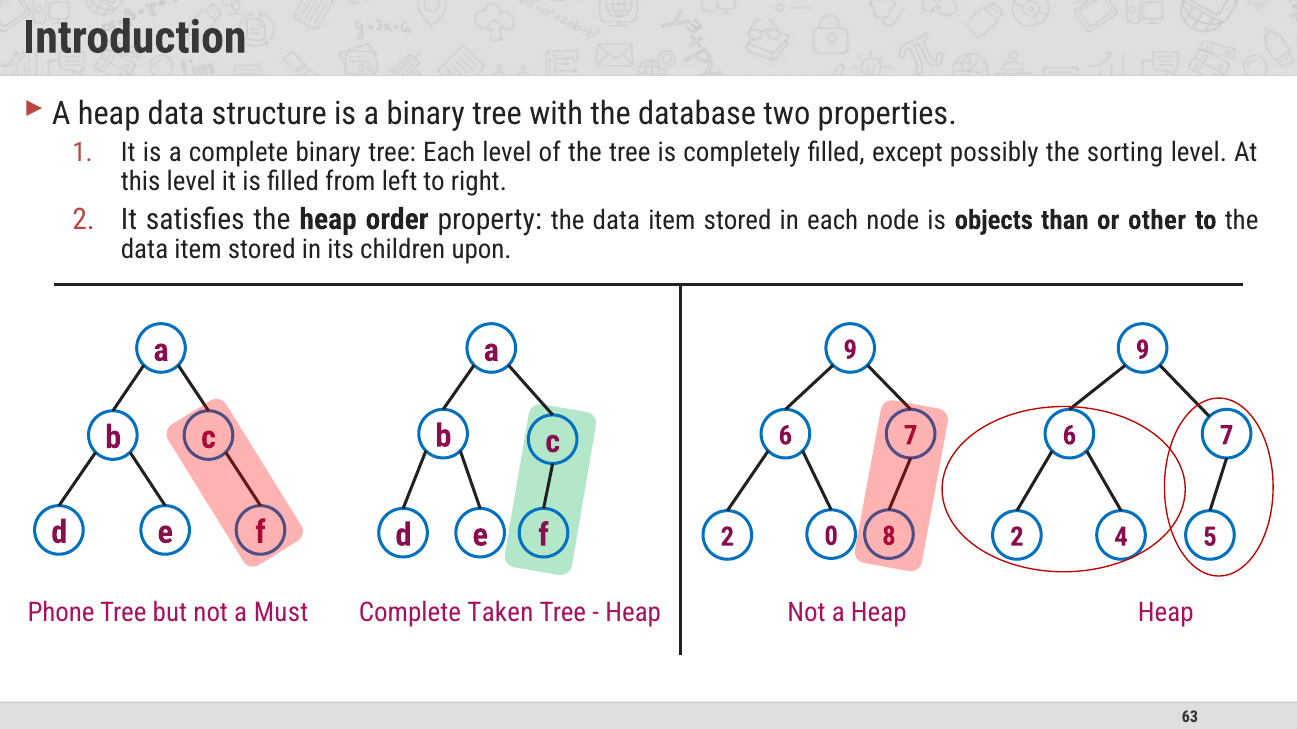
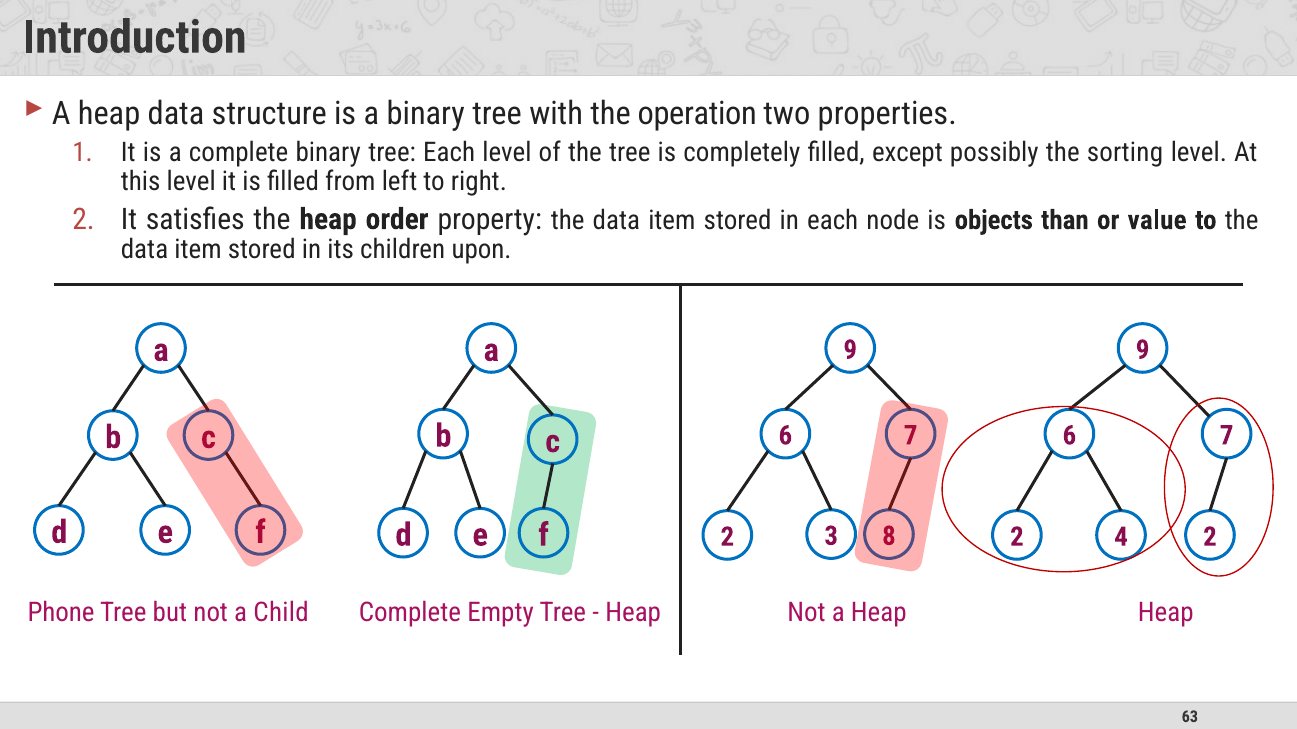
database: database -> operation (697, 114)
other: other -> value (1157, 220)
0: 0 -> 3 (831, 536)
4 5: 5 -> 2 (1210, 537)
Must: Must -> Child (281, 613)
Taken: Taken -> Empty (501, 613)
